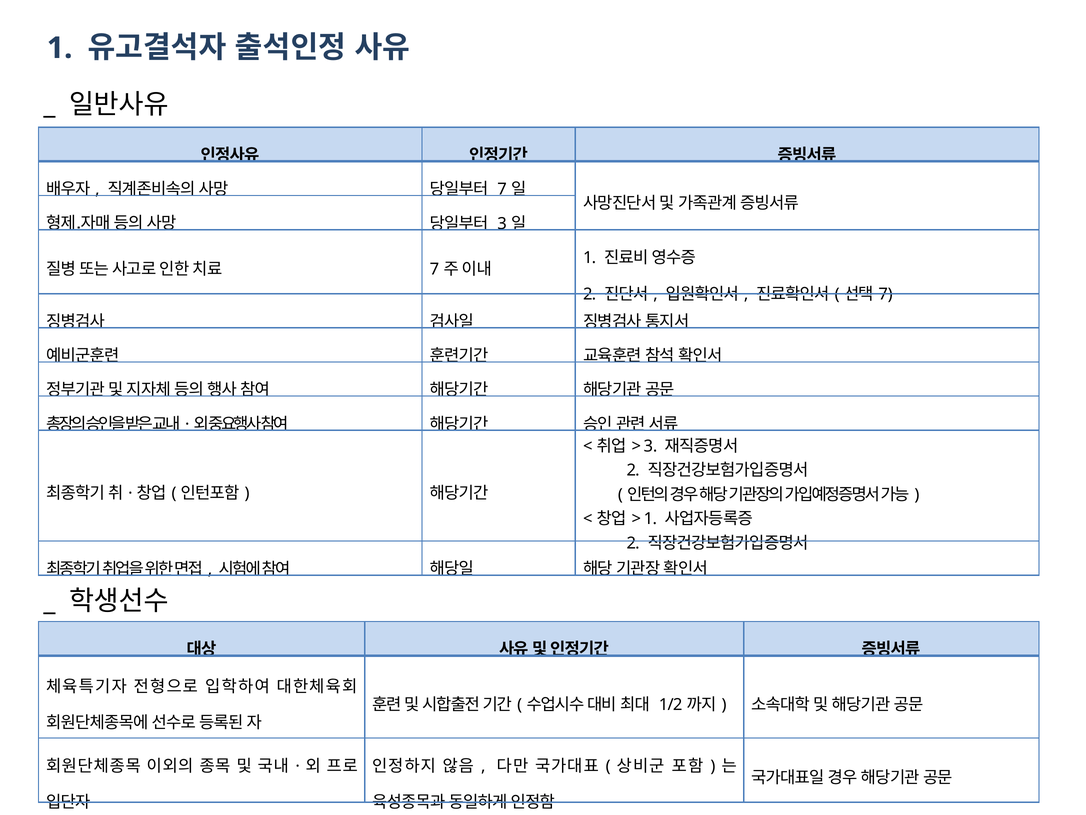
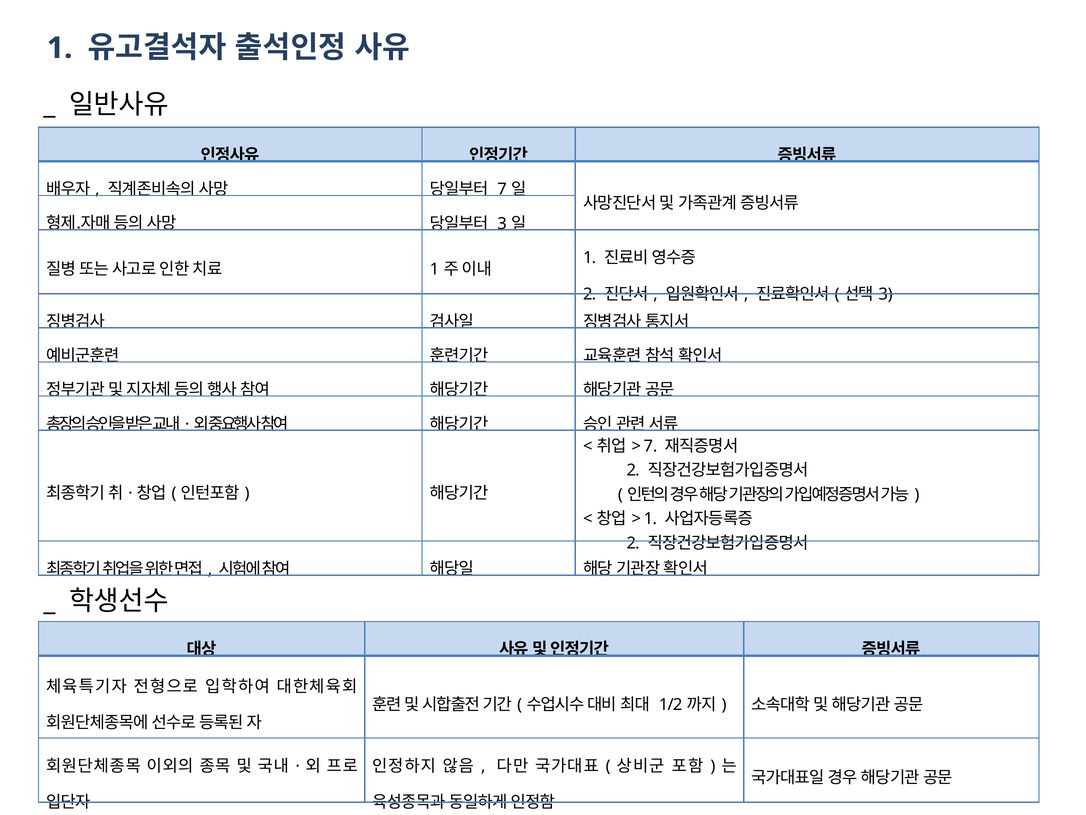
7: 7 -> 1 (434, 269)
7: 7 -> 3 (886, 294)
3: 3 -> 7 (650, 446)
